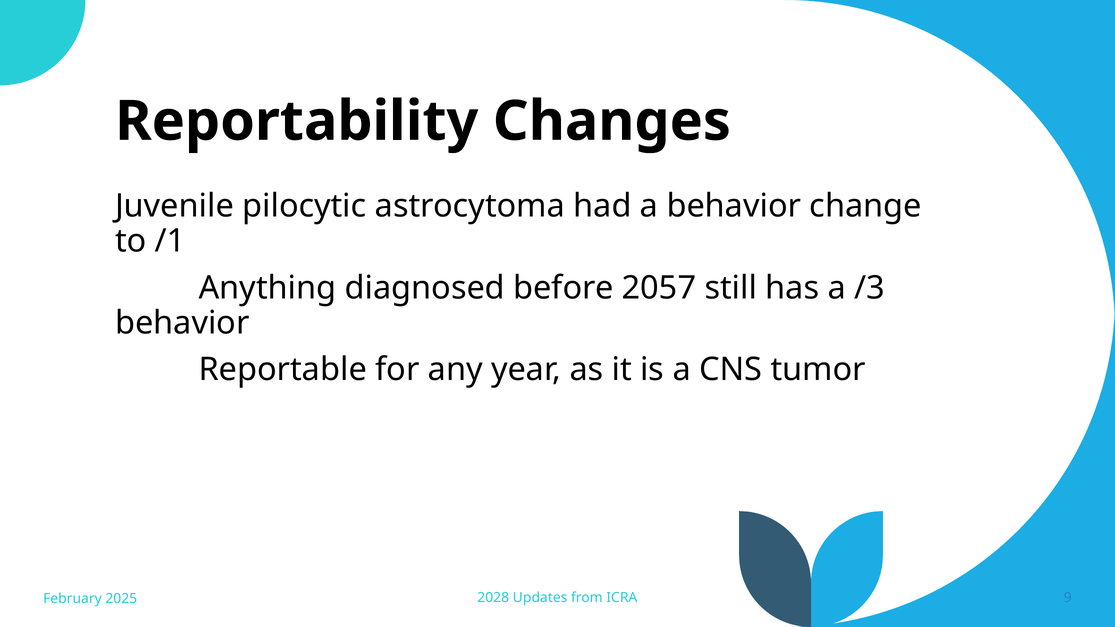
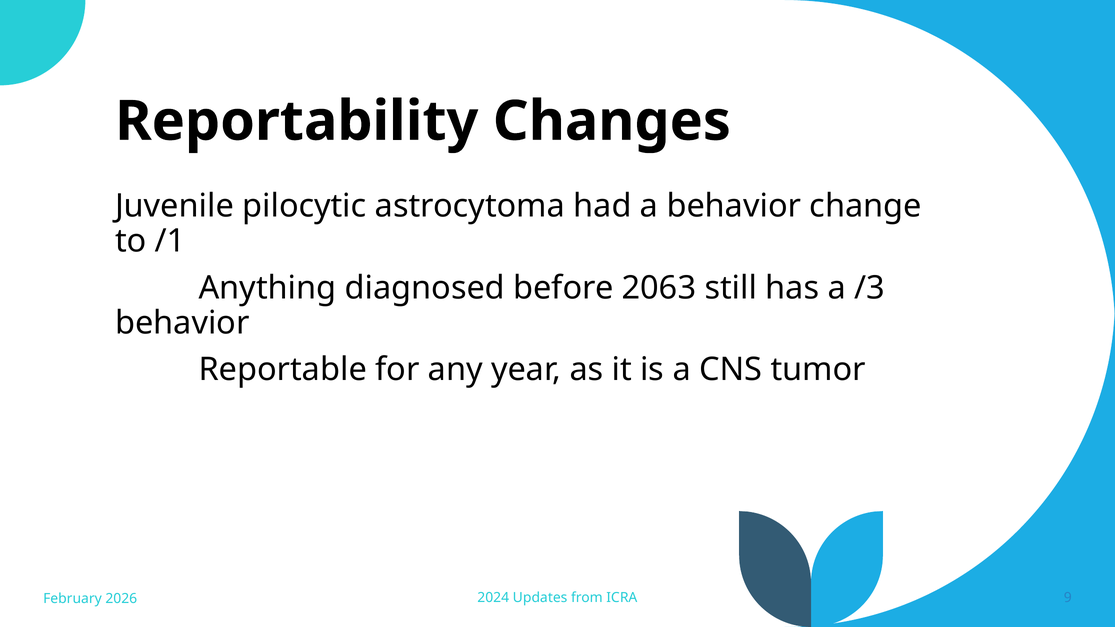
2057: 2057 -> 2063 (659, 288)
2028: 2028 -> 2024 (493, 598)
2025: 2025 -> 2026 (121, 599)
